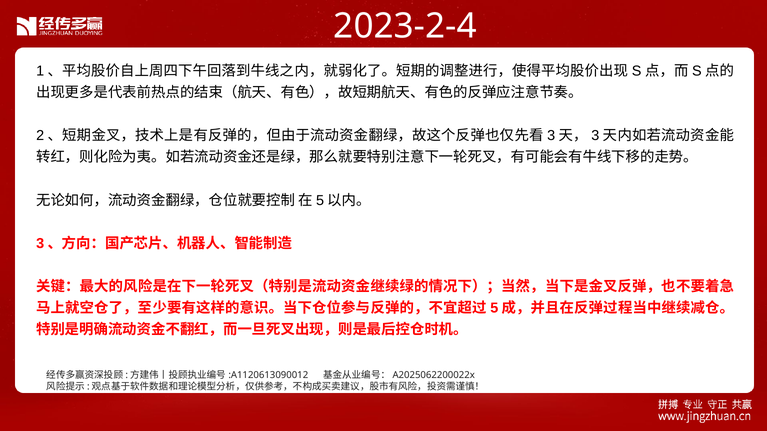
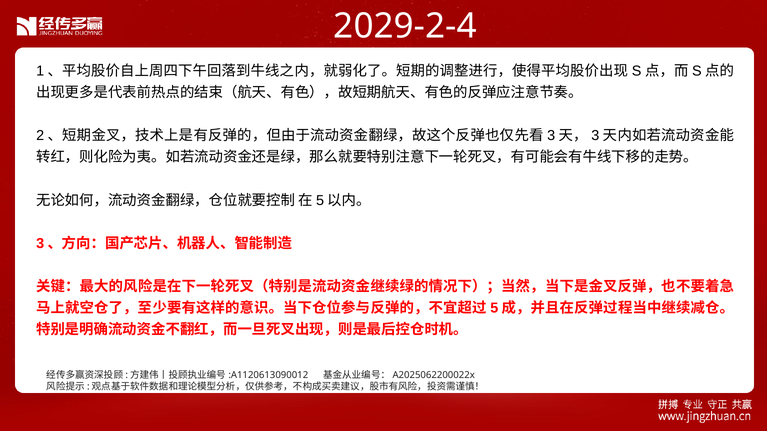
2023-2-4: 2023-2-4 -> 2029-2-4 (405, 26)
